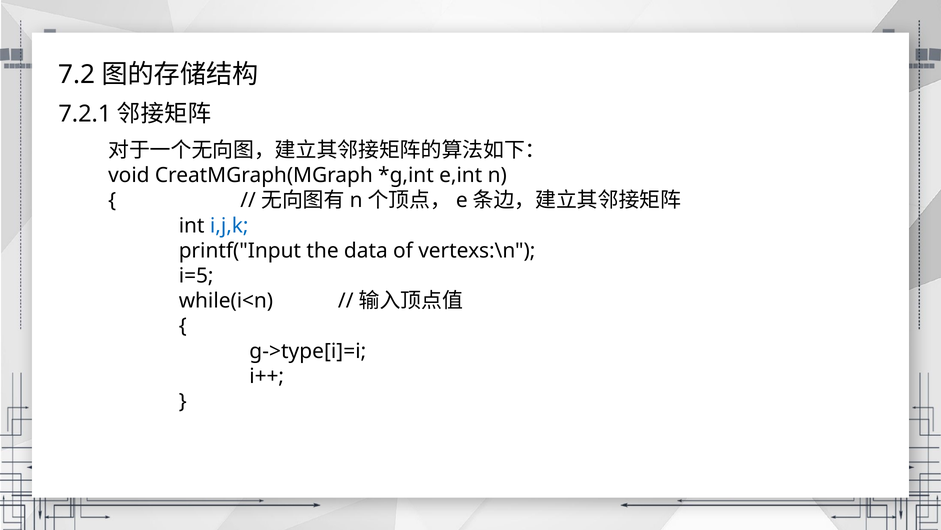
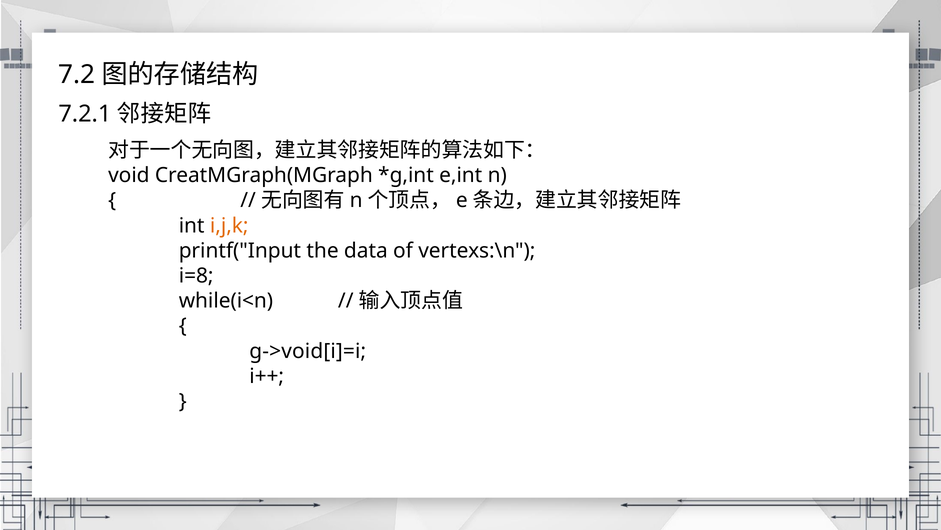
i,j,k colour: blue -> orange (229, 225)
i=5: i=5 -> i=8 (196, 276)
g->type[i]=i: g->type[i]=i -> g->void[i]=i (308, 351)
